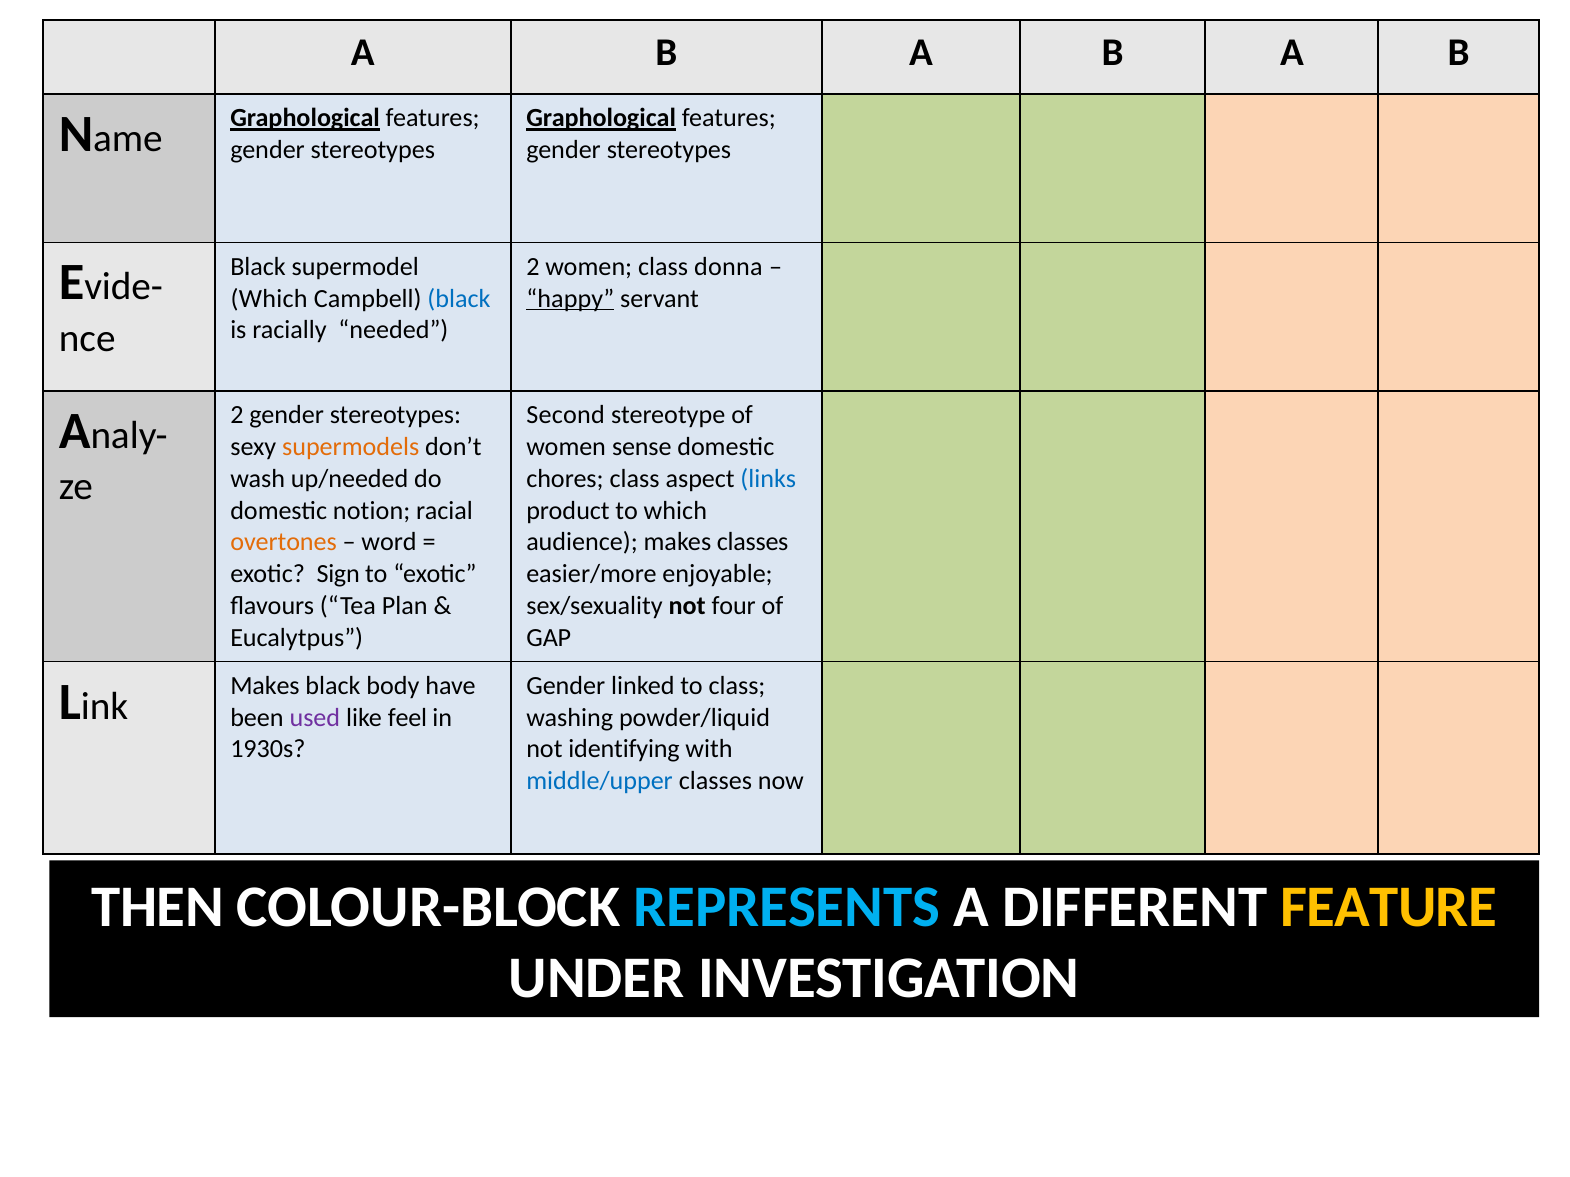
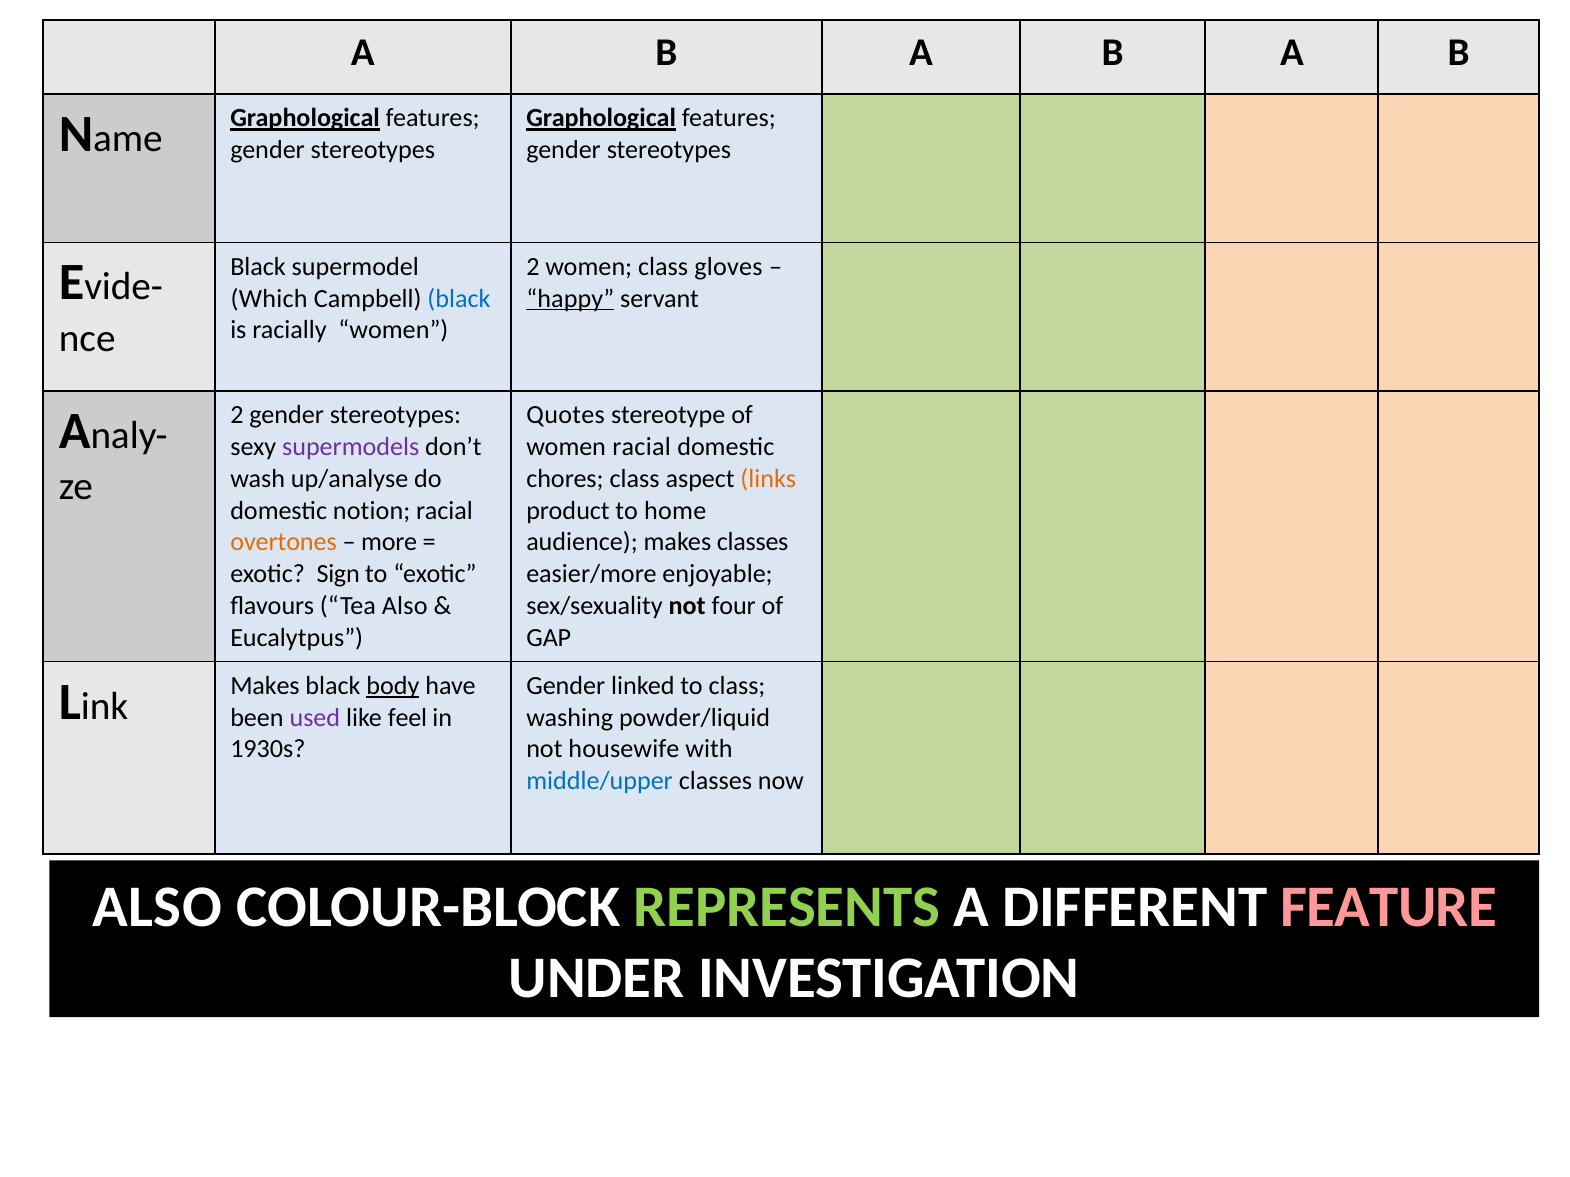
donna: donna -> gloves (728, 267)
racially needed: needed -> women (393, 330)
Second: Second -> Quotes (566, 415)
supermodels colour: orange -> purple (351, 447)
women sense: sense -> racial (642, 447)
up/needed: up/needed -> up/analyse (350, 479)
links colour: blue -> orange (768, 479)
to which: which -> home (675, 511)
word: word -> more (389, 543)
Tea Plan: Plan -> Also (405, 606)
body underline: none -> present (393, 686)
identifying: identifying -> housewife (624, 750)
THEN: THEN -> ALSO (157, 908)
REPRESENTS colour: light blue -> light green (787, 908)
FEATURE colour: yellow -> pink (1389, 908)
